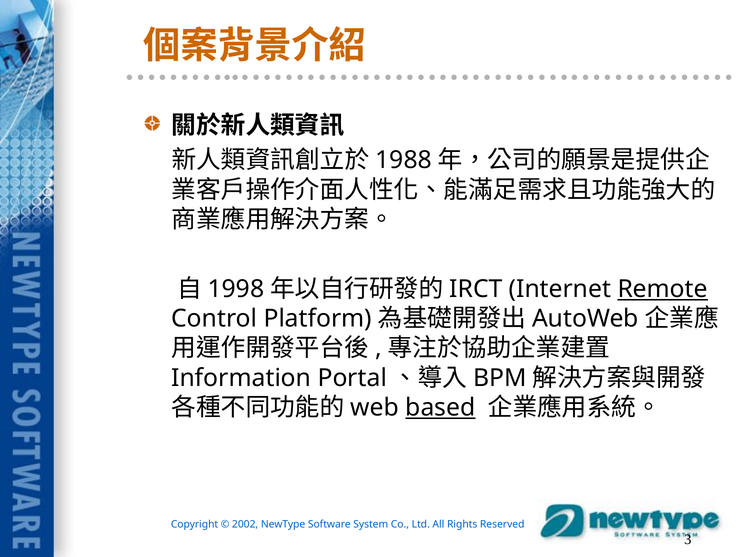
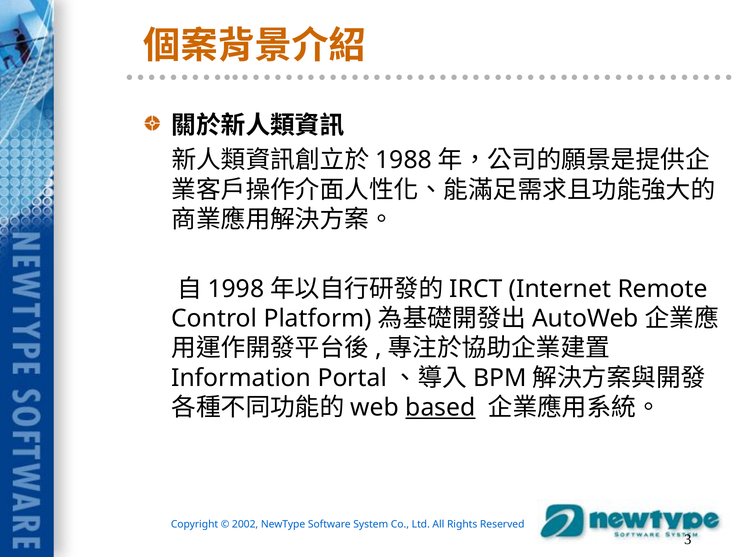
Remote underline: present -> none (663, 289)
